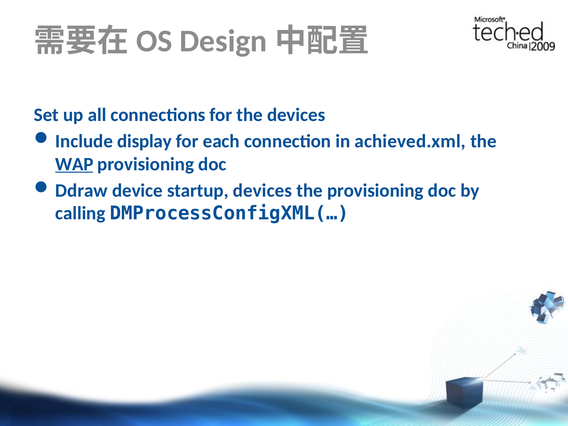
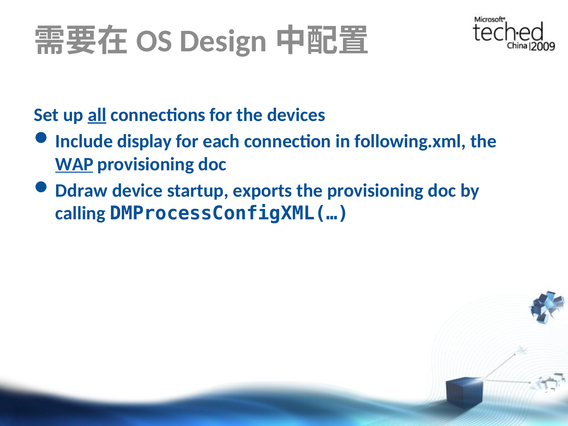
all underline: none -> present (97, 115)
achieved.xml: achieved.xml -> following.xml (410, 141)
startup devices: devices -> exports (263, 191)
